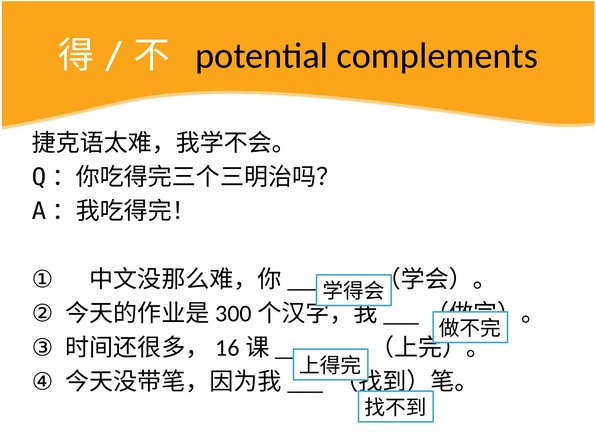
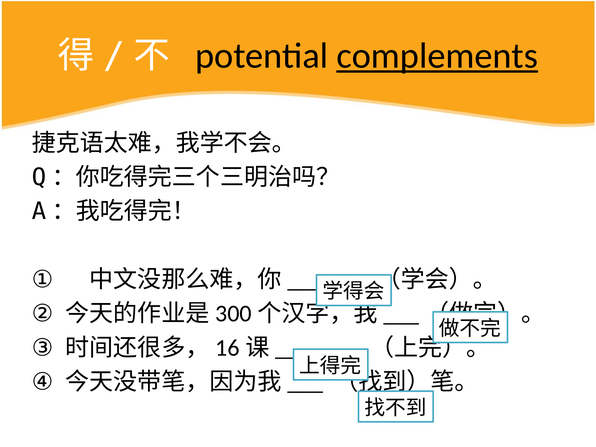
complements underline: none -> present (437, 56)
